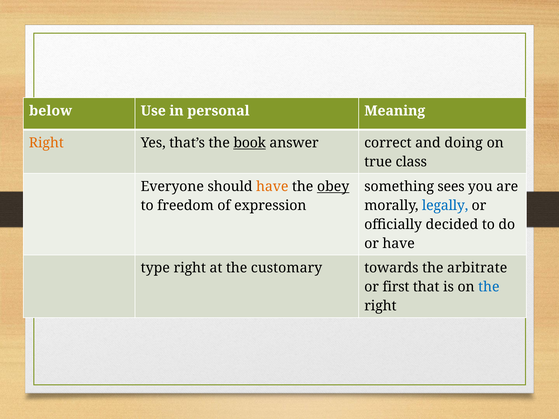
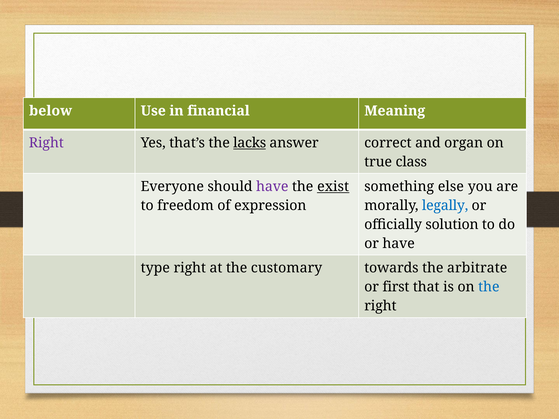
personal: personal -> financial (218, 111)
Right colour: orange -> purple (46, 143)
book: book -> lacks (250, 143)
doing: doing -> organ (464, 143)
have colour: orange -> purple (272, 187)
obey: obey -> exist (333, 187)
sees: sees -> else (451, 187)
decided: decided -> solution (452, 225)
